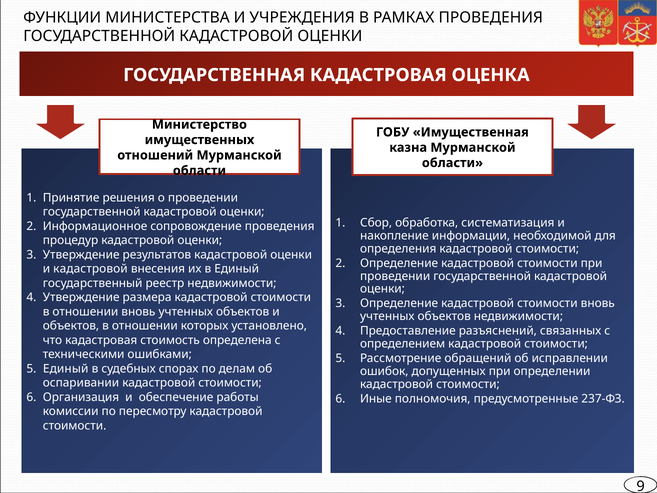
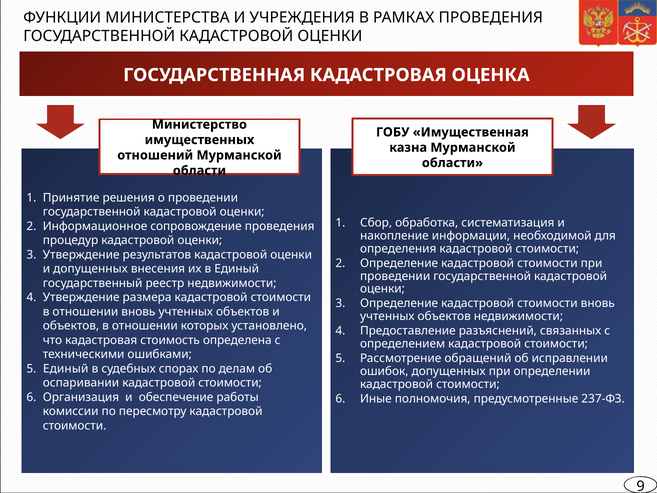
и кадастровой: кадастровой -> допущенных (91, 269)
